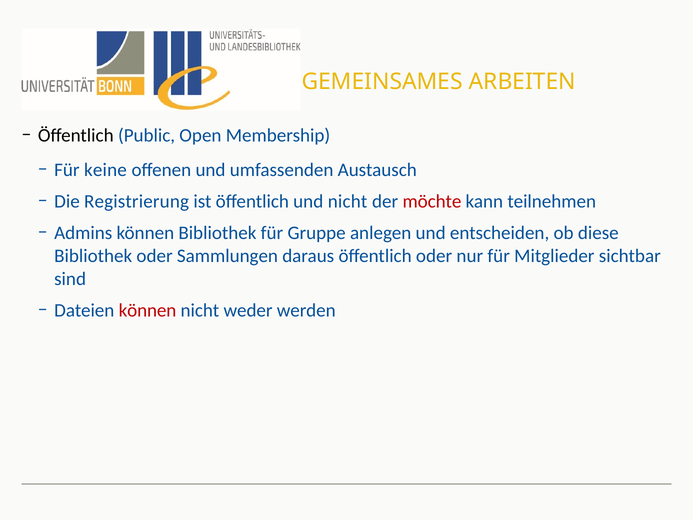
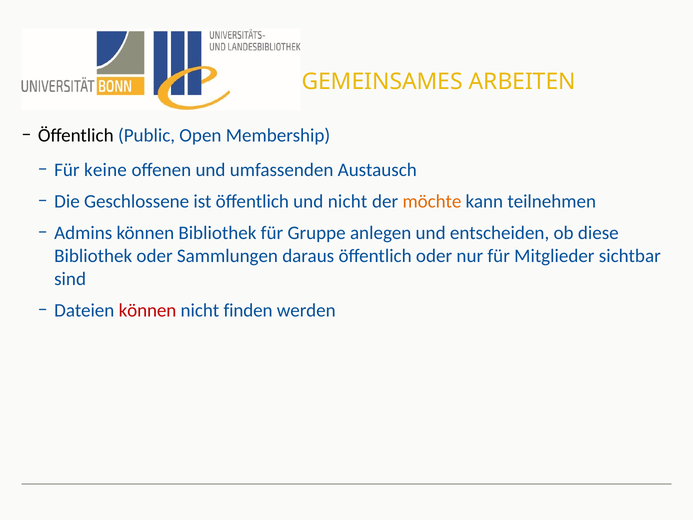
Registrierung: Registrierung -> Geschlossene (137, 201)
möchte colour: red -> orange (432, 201)
weder: weder -> finden (248, 310)
